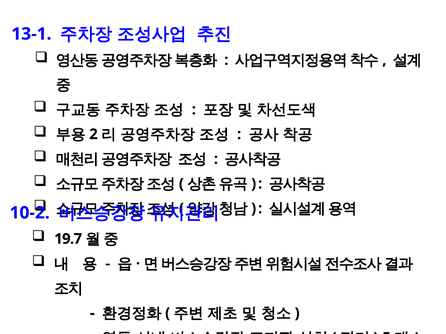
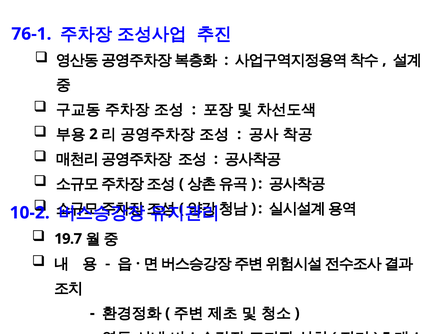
13-1: 13-1 -> 76-1 (31, 34)
